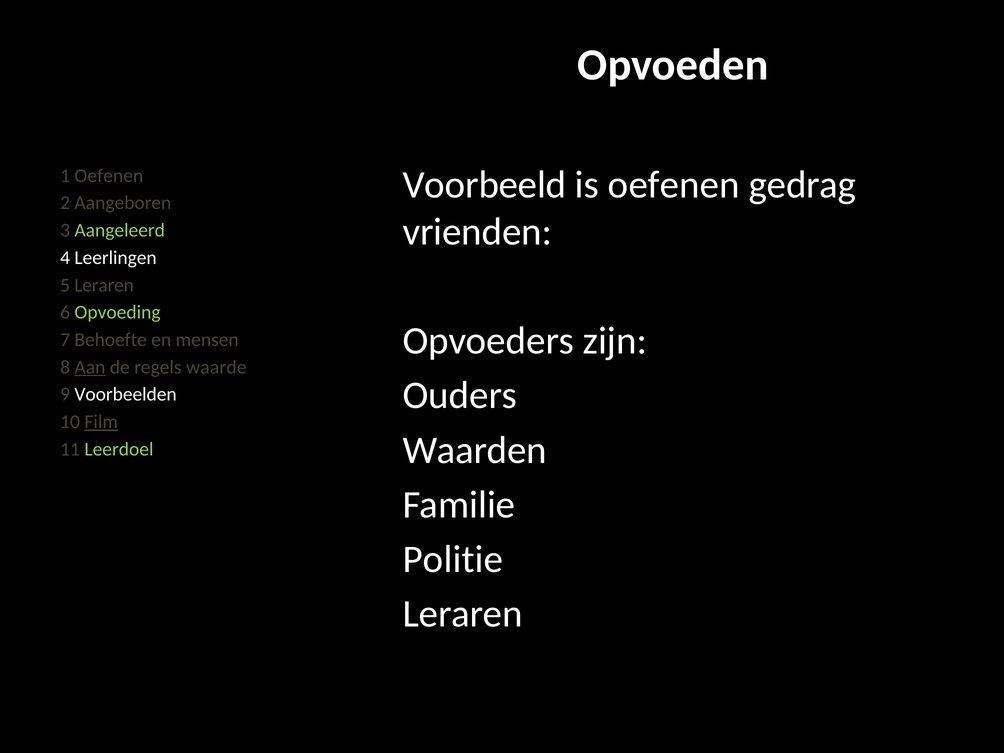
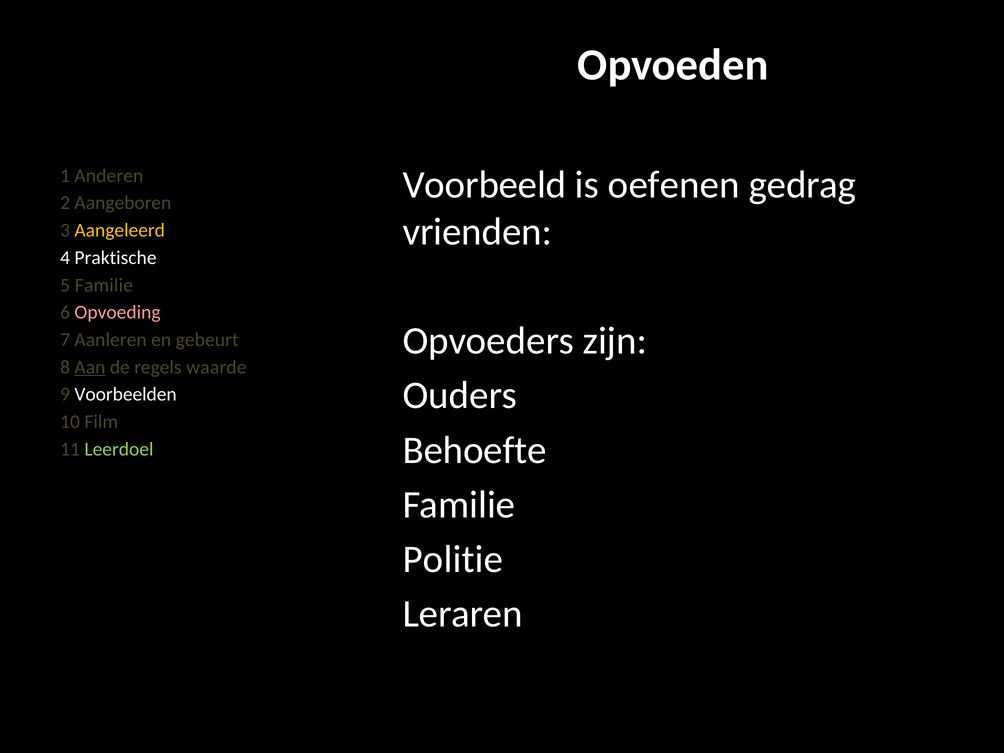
1 Oefenen: Oefenen -> Anderen (109, 176)
Aangeleerd colour: light green -> yellow (120, 230)
Leerlingen: Leerlingen -> Praktische (116, 258)
5 Leraren: Leraren -> Familie (104, 285)
Opvoeding colour: light green -> pink (118, 312)
Behoefte: Behoefte -> Aanleren (111, 340)
mensen: mensen -> gebeurt (207, 340)
Film underline: present -> none (101, 422)
Waarden: Waarden -> Behoefte (475, 450)
